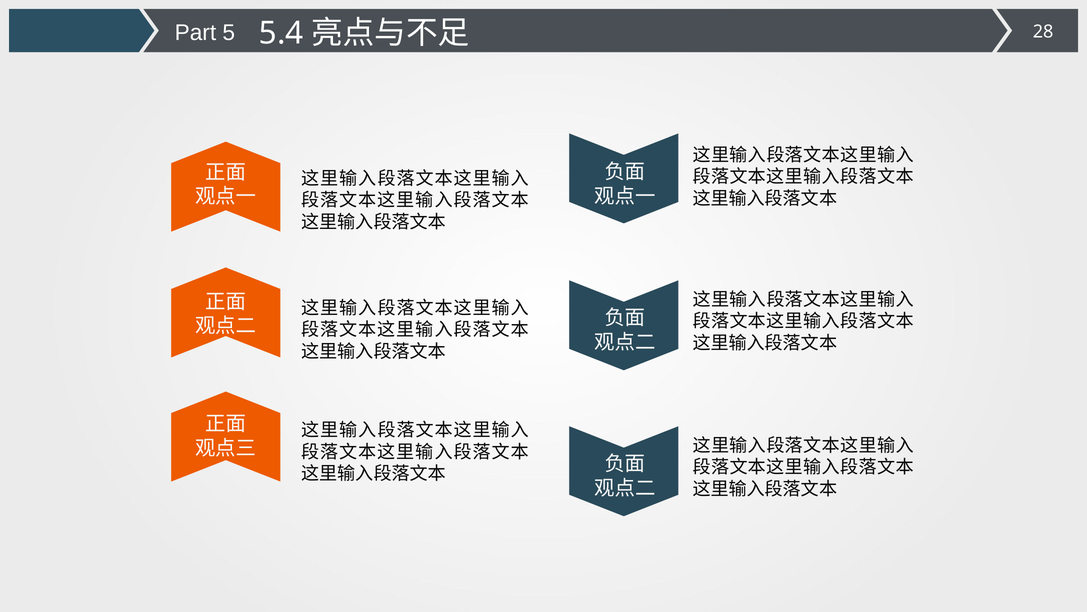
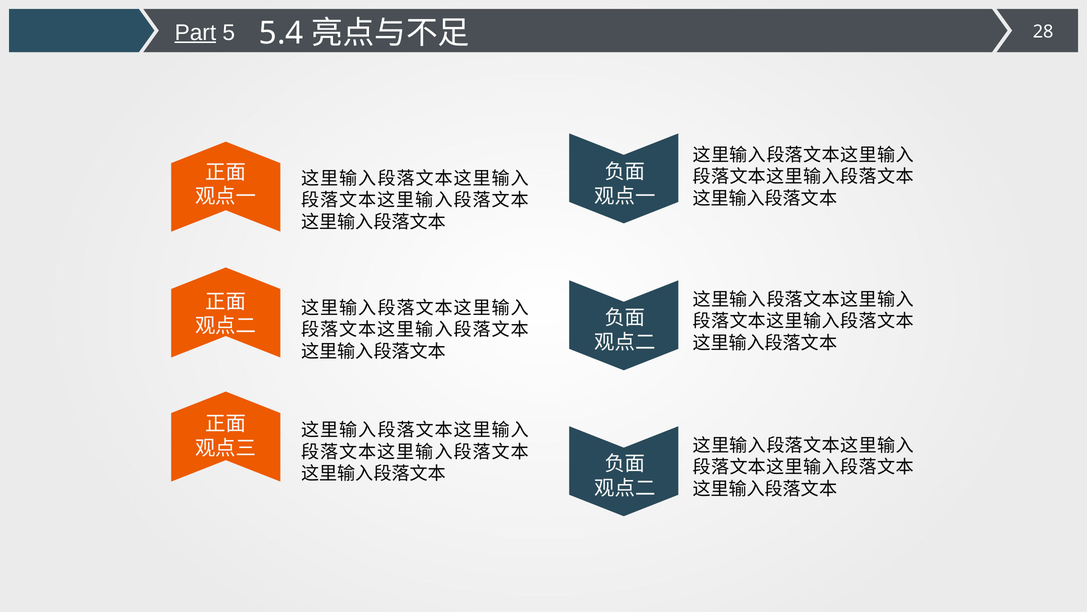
Part underline: none -> present (195, 33)
